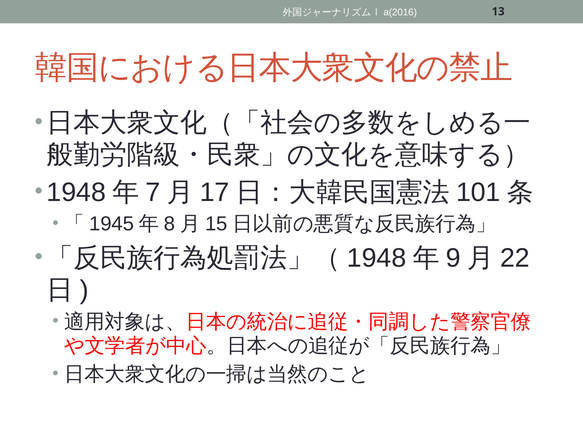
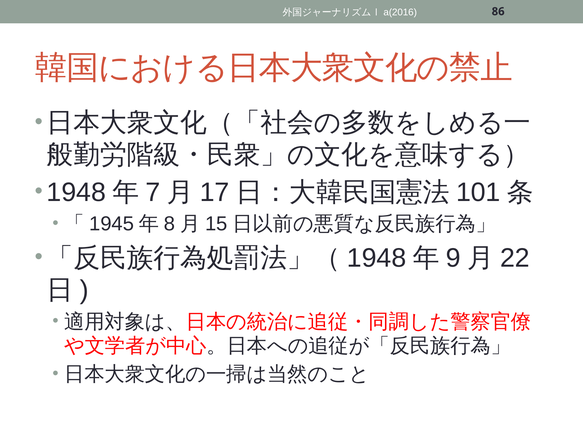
13: 13 -> 86 (498, 12)
